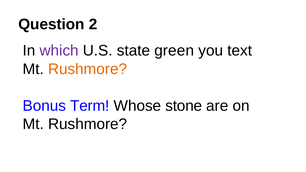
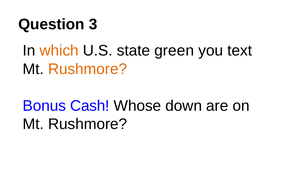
2: 2 -> 3 (93, 24)
which colour: purple -> orange (59, 51)
Term: Term -> Cash (90, 106)
stone: stone -> down (184, 106)
